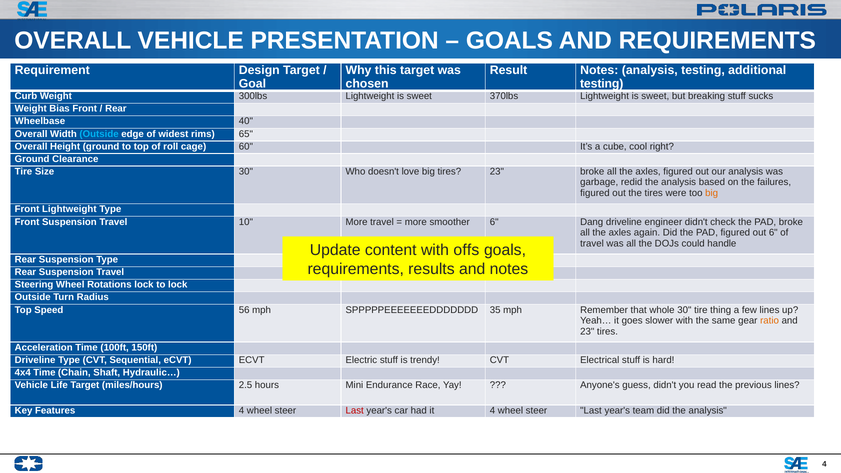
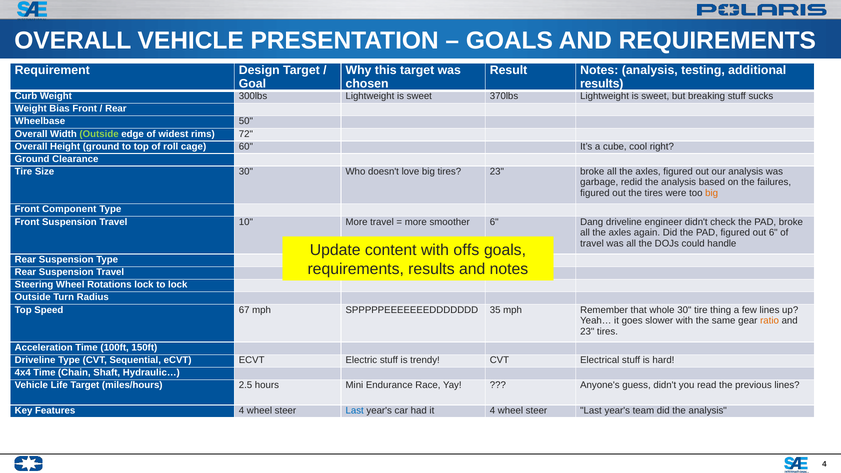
testing: testing -> results (602, 84)
40: 40 -> 50 (246, 121)
Outside colour: light blue -> light green (99, 134)
65: 65 -> 72 (246, 134)
Front Lightweight: Lightweight -> Component (69, 209)
56: 56 -> 67 (244, 310)
Last colour: red -> blue (355, 411)
